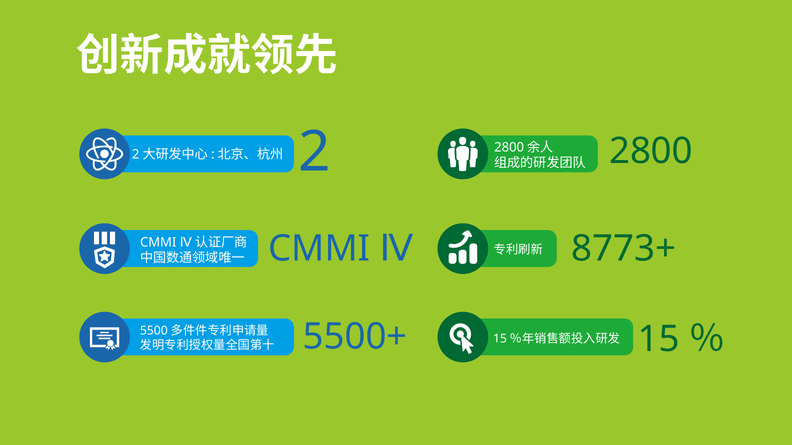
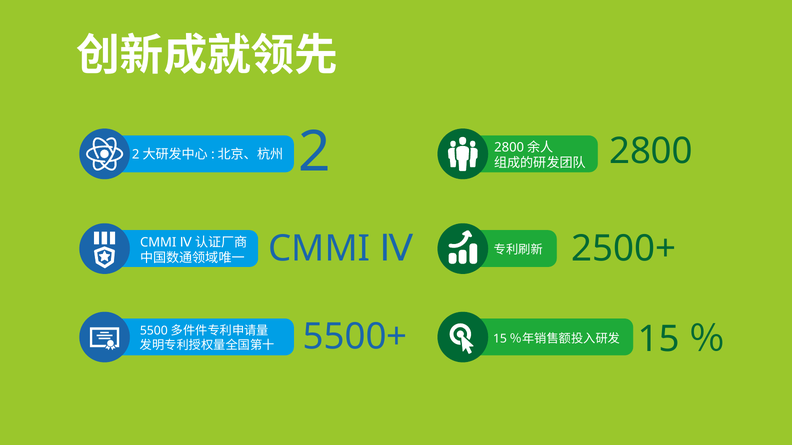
8773+: 8773+ -> 2500+ (624, 249)
